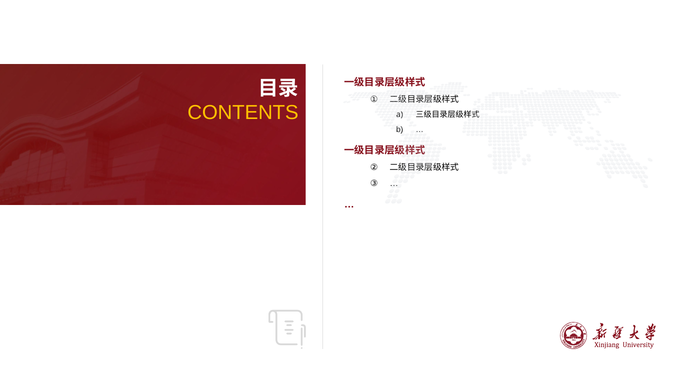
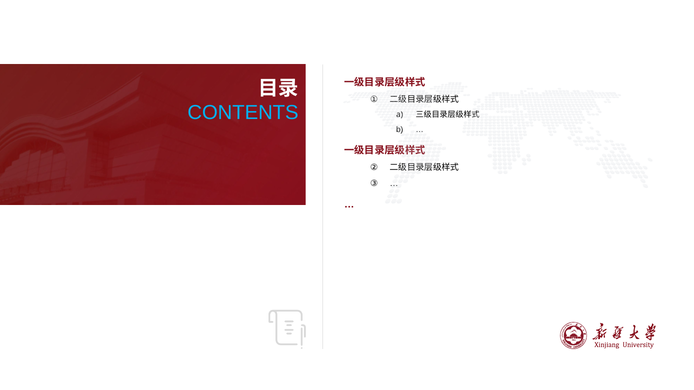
CONTENTS colour: yellow -> light blue (243, 113)
